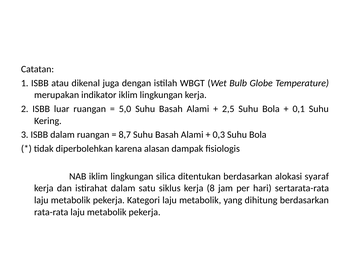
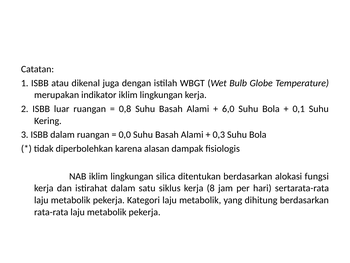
5,0: 5,0 -> 0,8 (125, 109)
2,5: 2,5 -> 6,0 (228, 109)
8,7: 8,7 -> 0,0 (125, 134)
syaraf: syaraf -> fungsi (317, 176)
